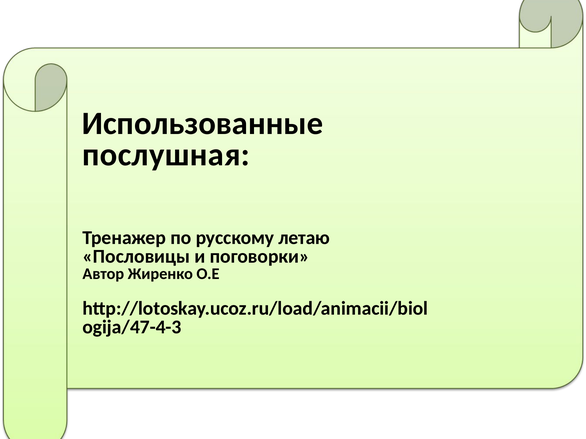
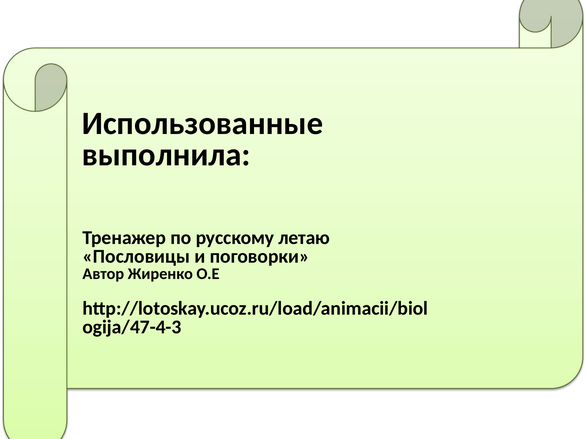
послушная: послушная -> выполнила (166, 155)
